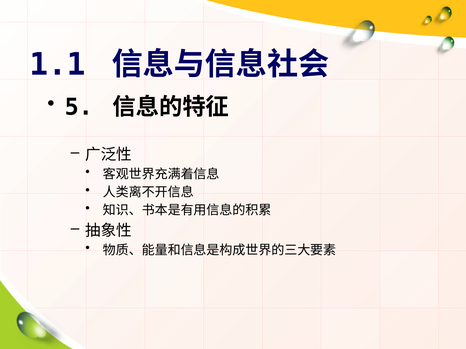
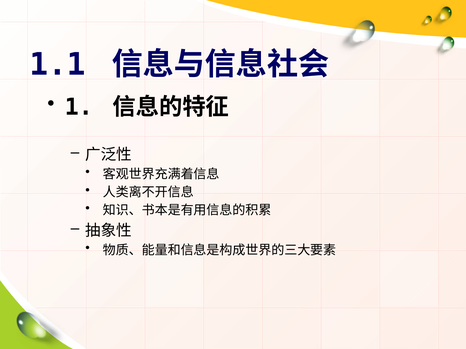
5: 5 -> 1 (79, 107)
